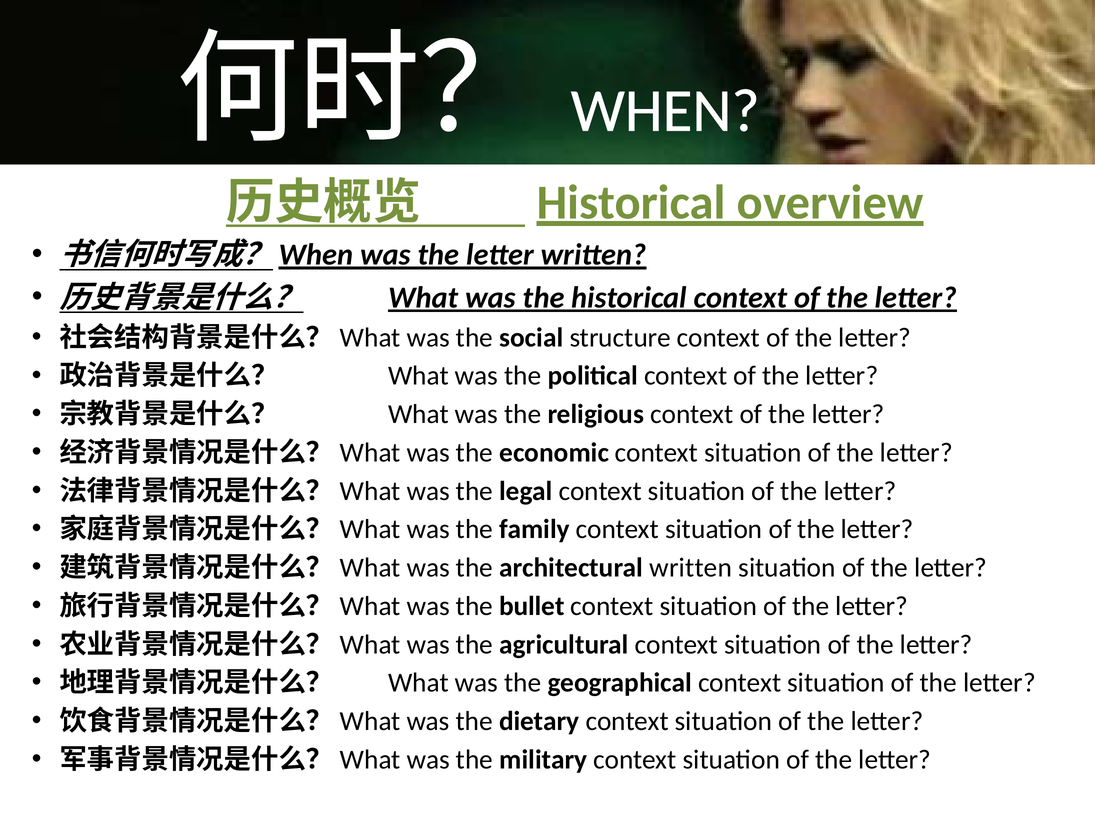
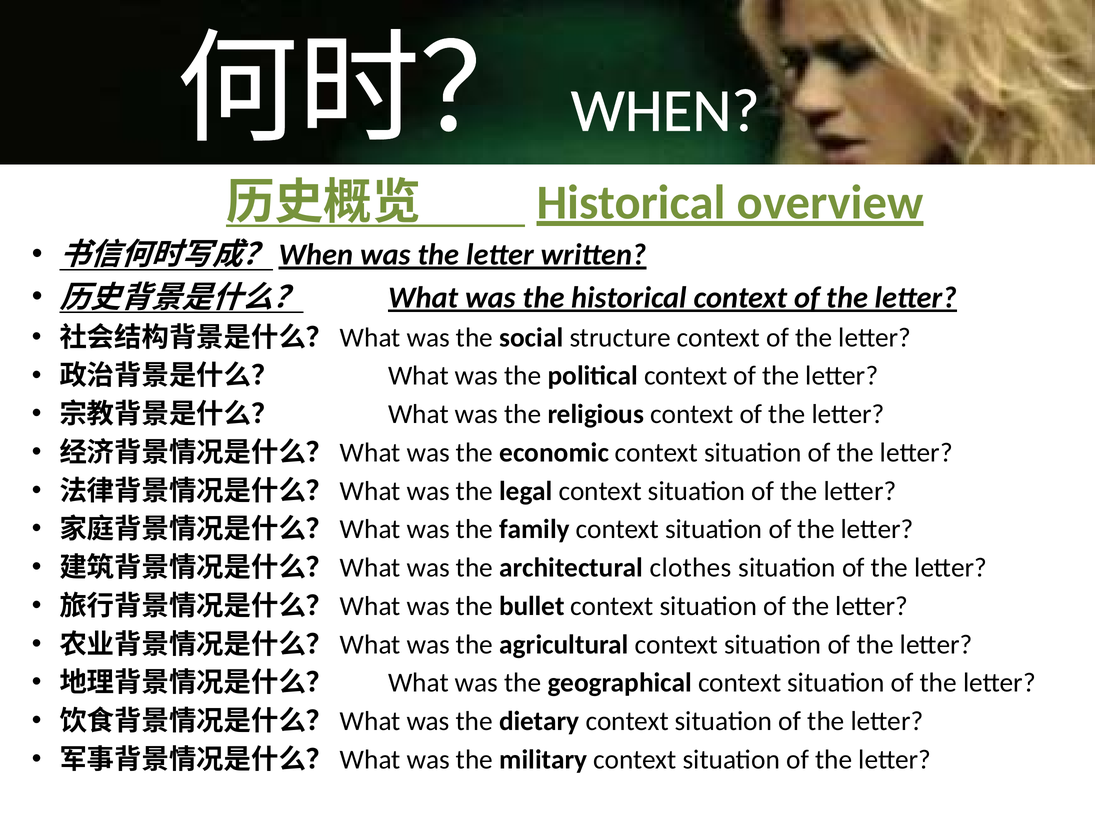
architectural written: written -> clothes (691, 567)
